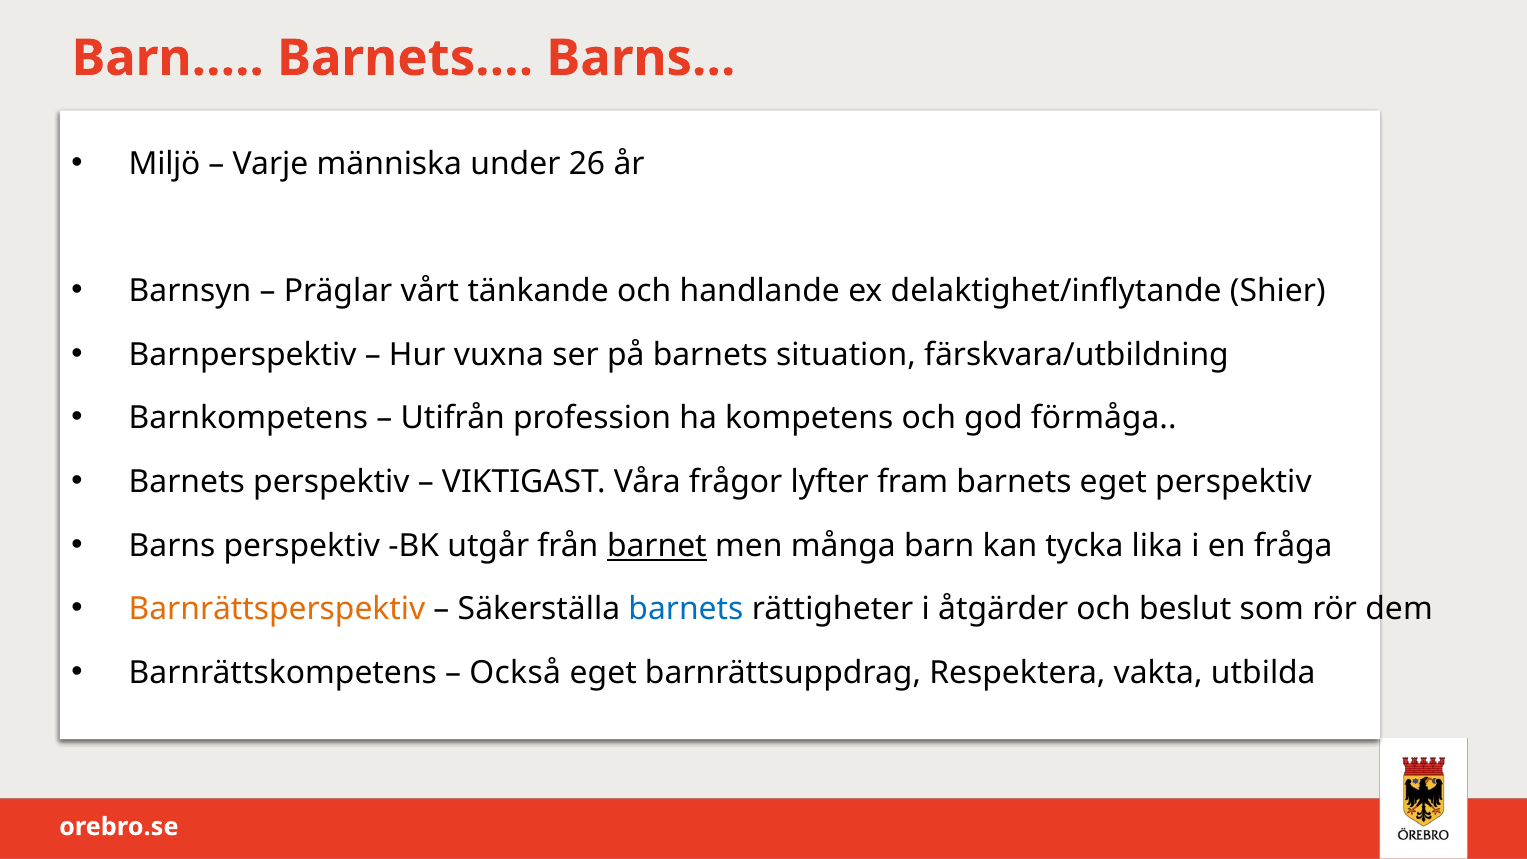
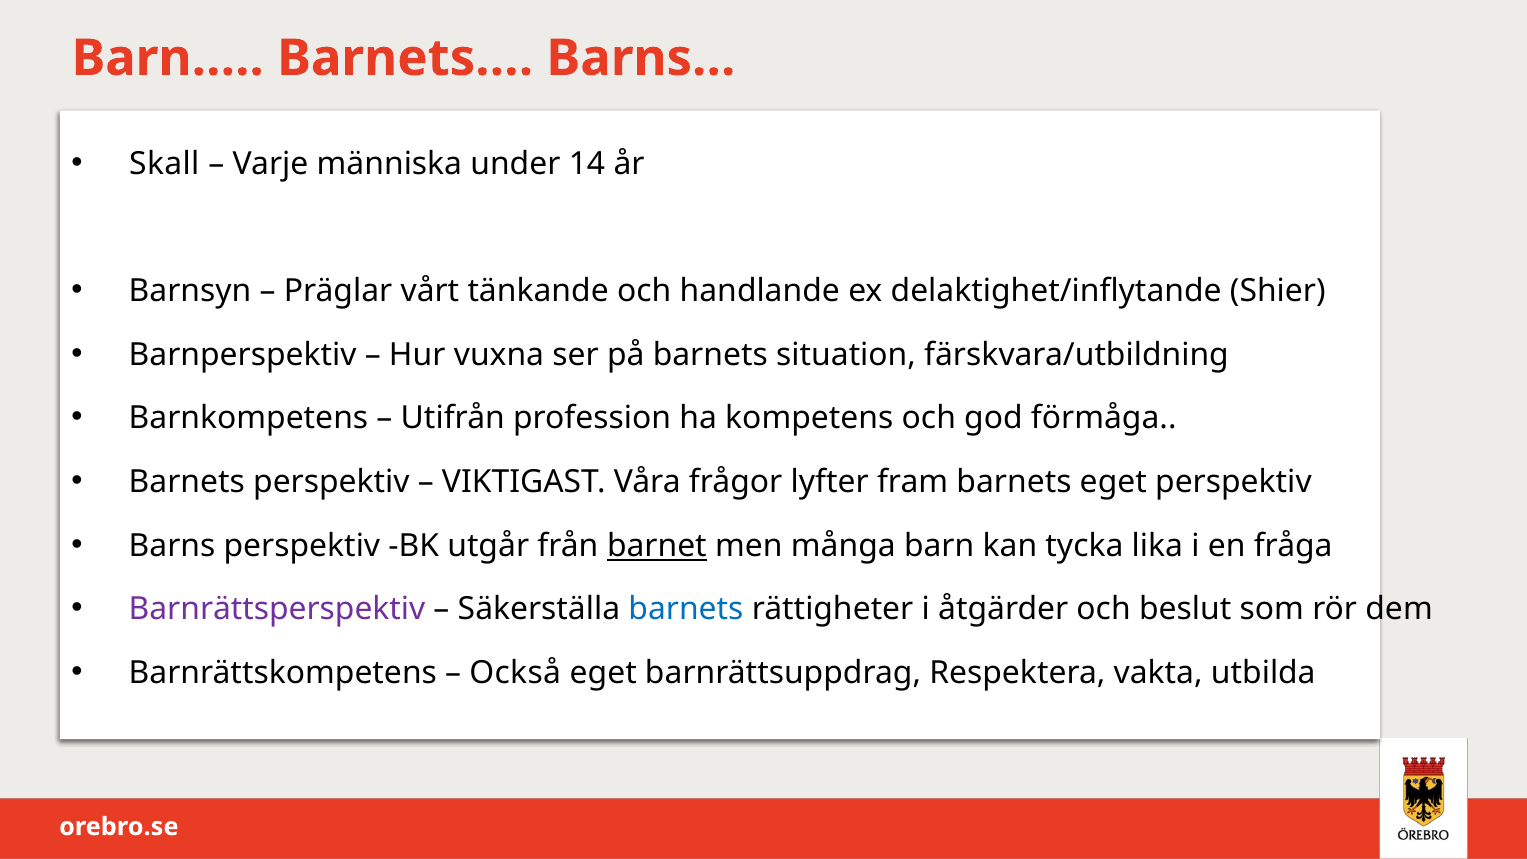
Miljö: Miljö -> Skall (164, 164)
26: 26 -> 14 (587, 164)
Barnrättsperspektiv colour: orange -> purple (277, 609)
